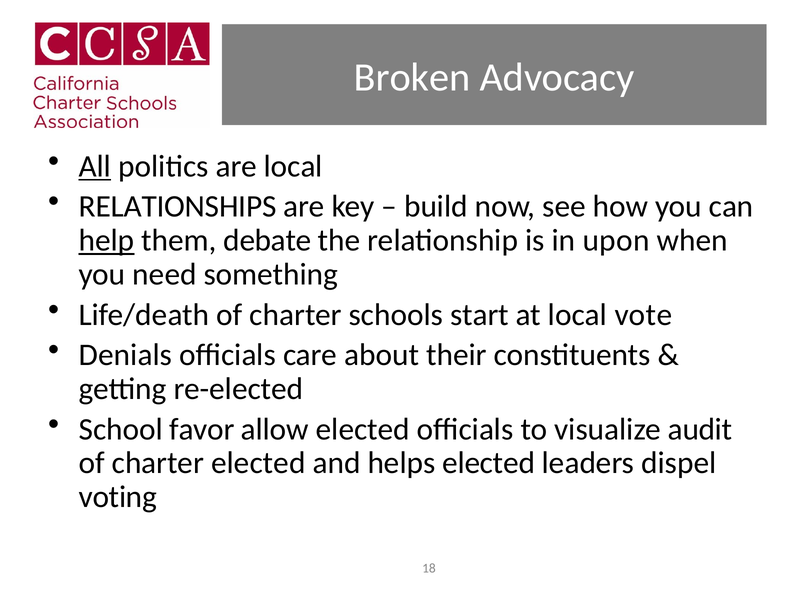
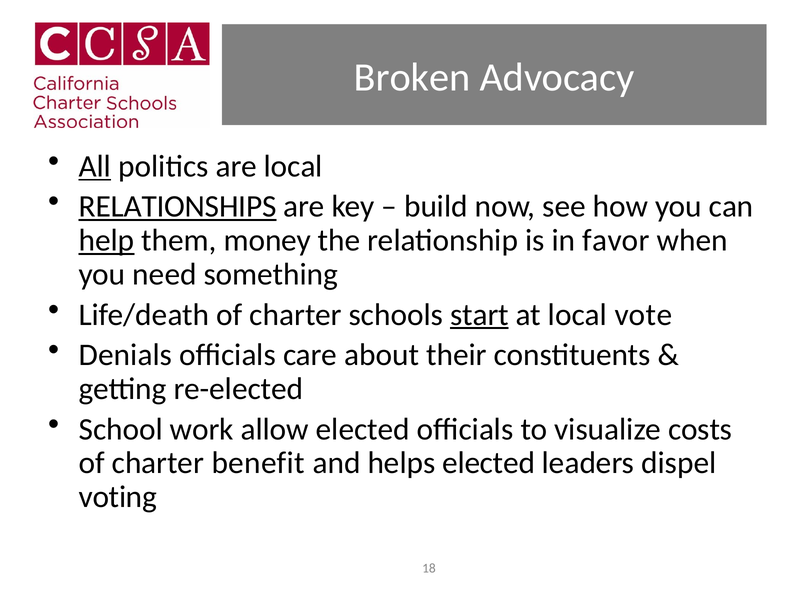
RELATIONSHIPS underline: none -> present (178, 207)
debate: debate -> money (267, 241)
upon: upon -> favor (616, 241)
start underline: none -> present (479, 315)
favor: favor -> work (202, 429)
audit: audit -> costs (700, 429)
charter elected: elected -> benefit (258, 463)
